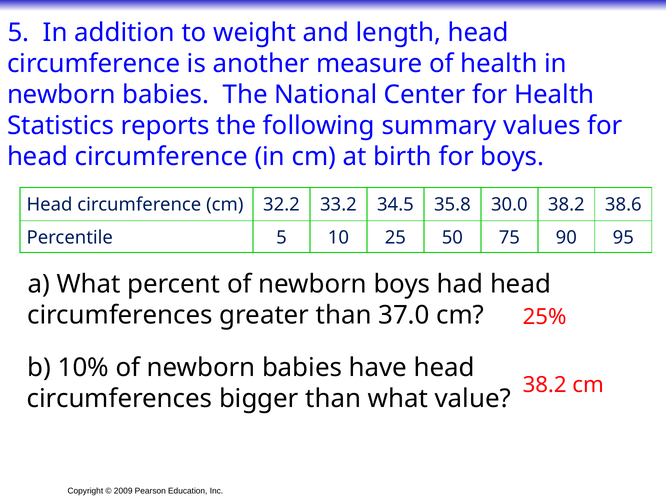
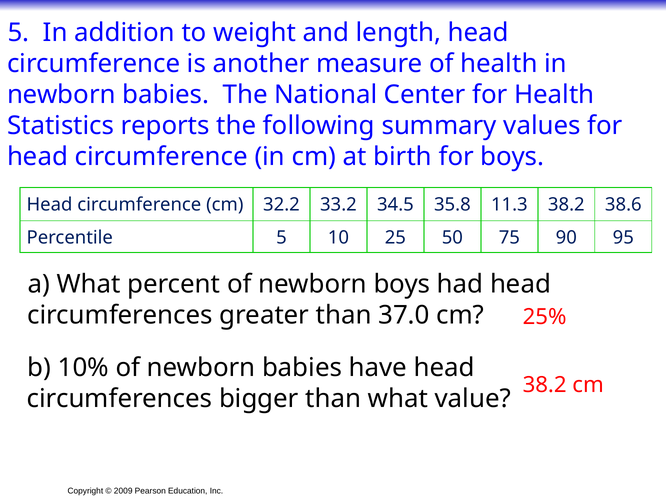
30.0: 30.0 -> 11.3 (509, 205)
